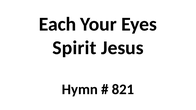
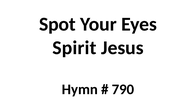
Each: Each -> Spot (57, 24)
821: 821 -> 790 (123, 90)
